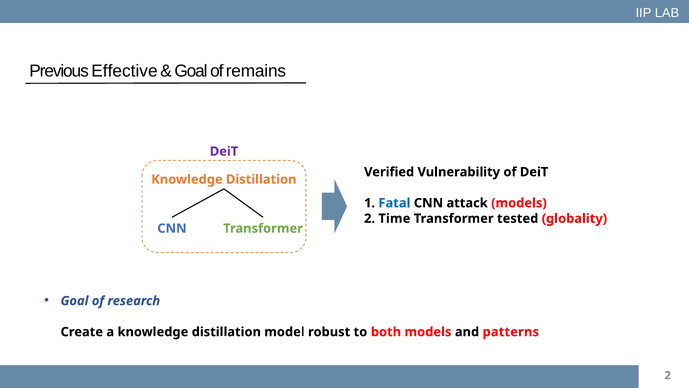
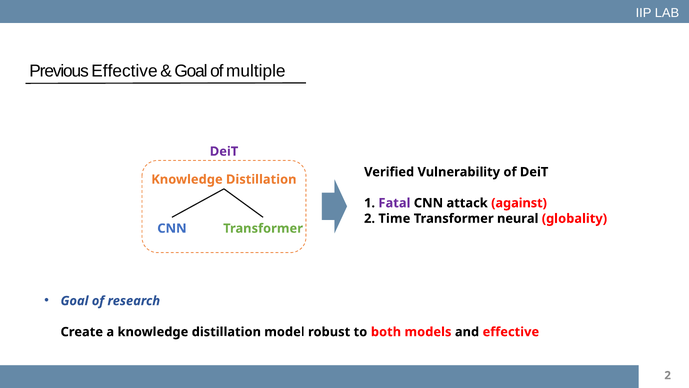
remains: remains -> multiple (256, 71)
Fatal colour: blue -> purple (394, 203)
attack models: models -> against (519, 203)
tested: tested -> neural (518, 218)
and patterns: patterns -> effective (511, 332)
